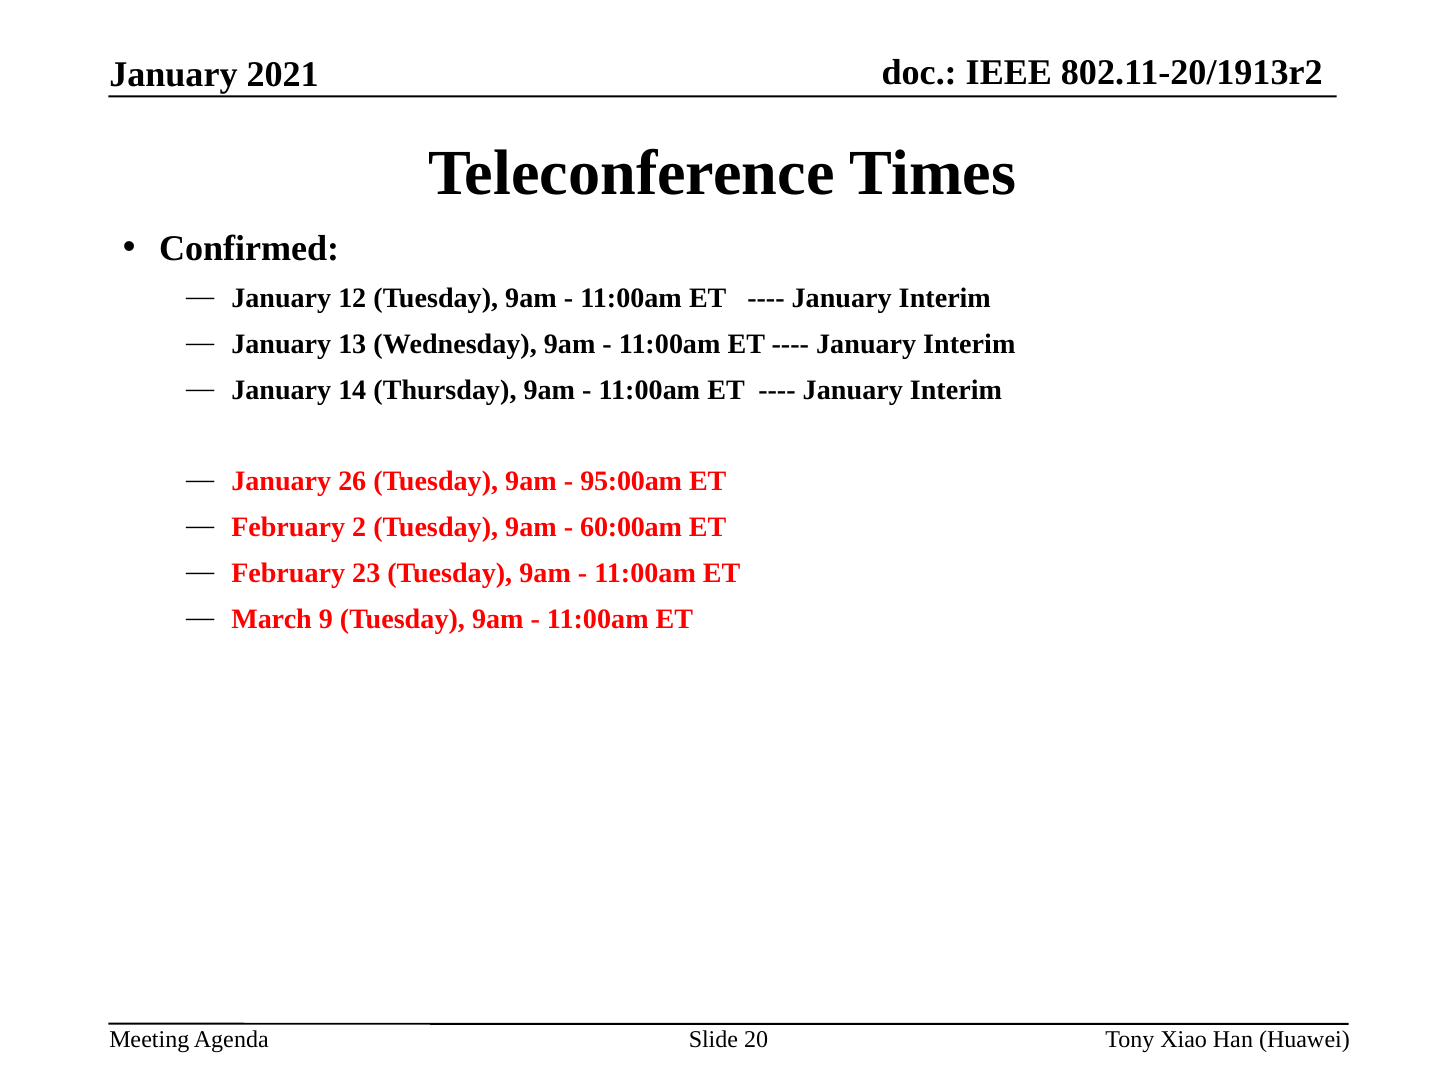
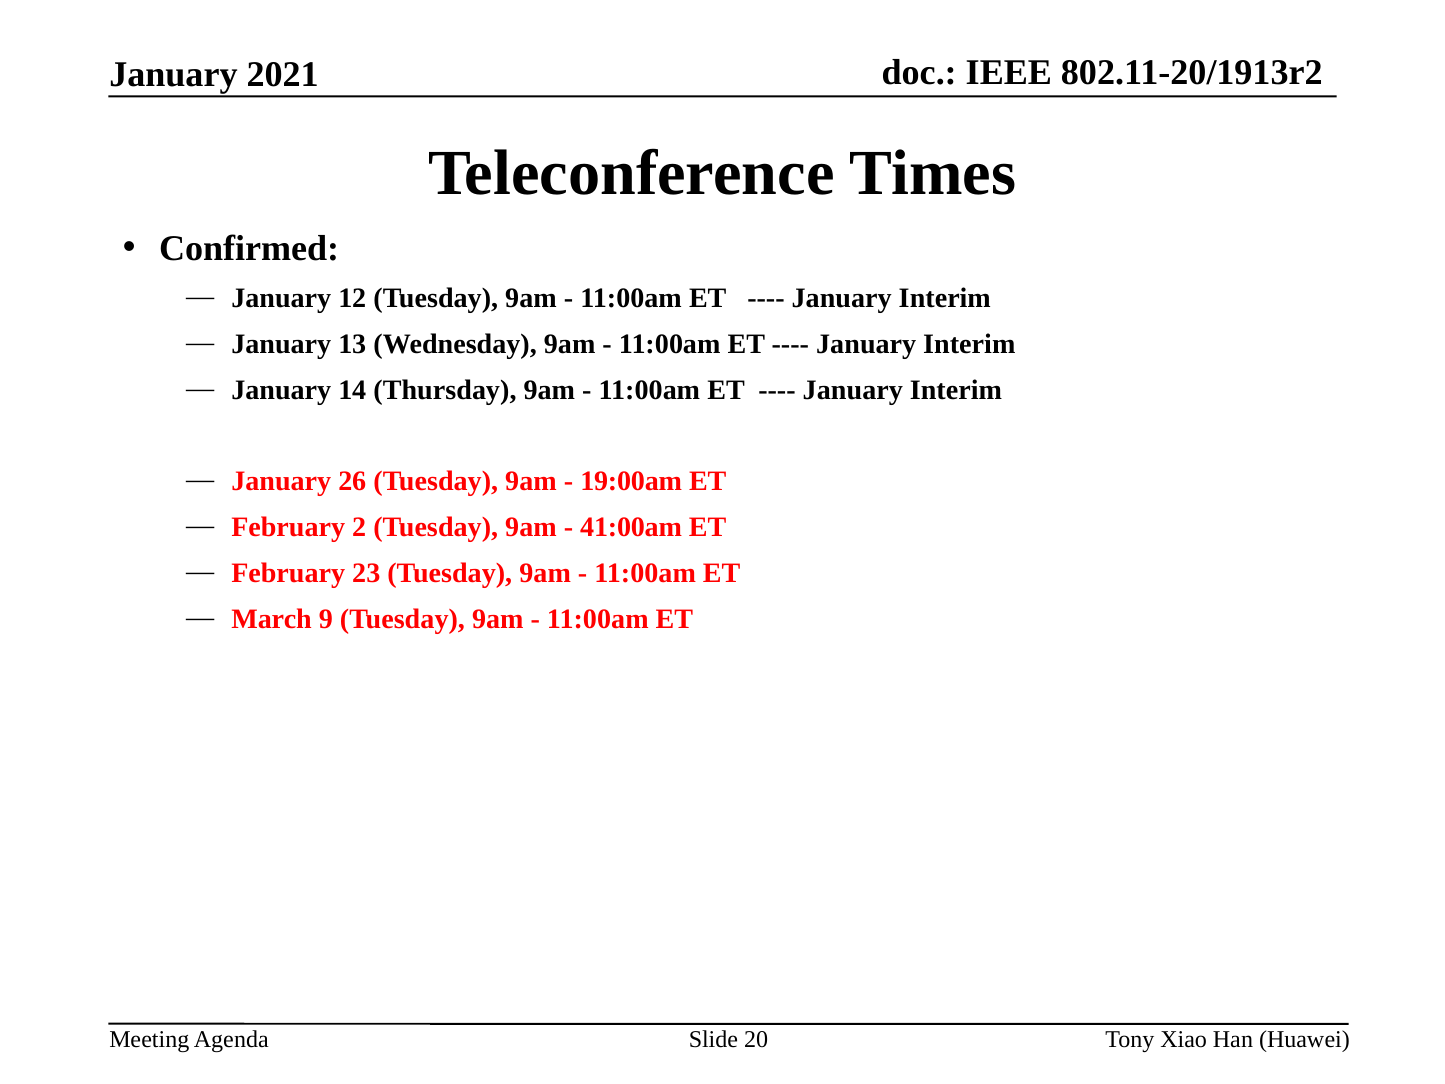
95:00am: 95:00am -> 19:00am (631, 481)
60:00am: 60:00am -> 41:00am (631, 527)
